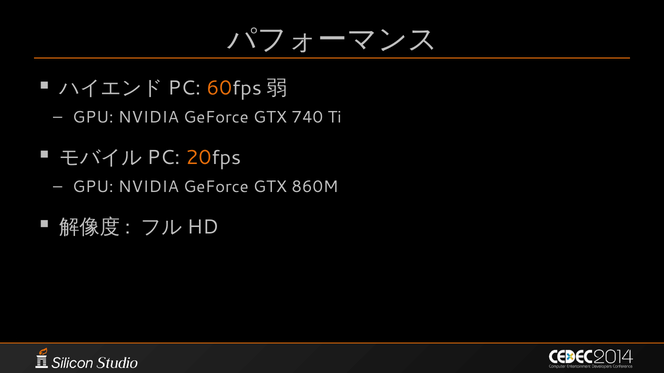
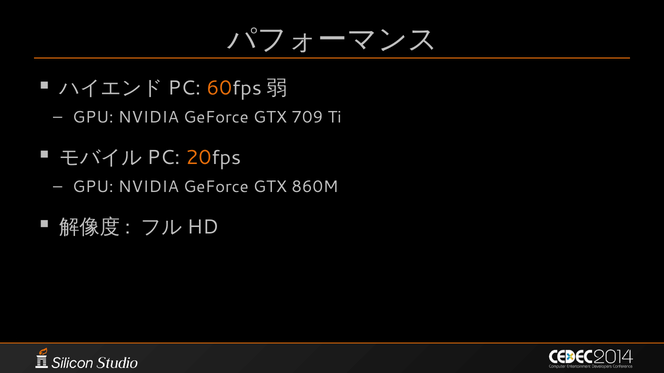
740: 740 -> 709 (307, 117)
